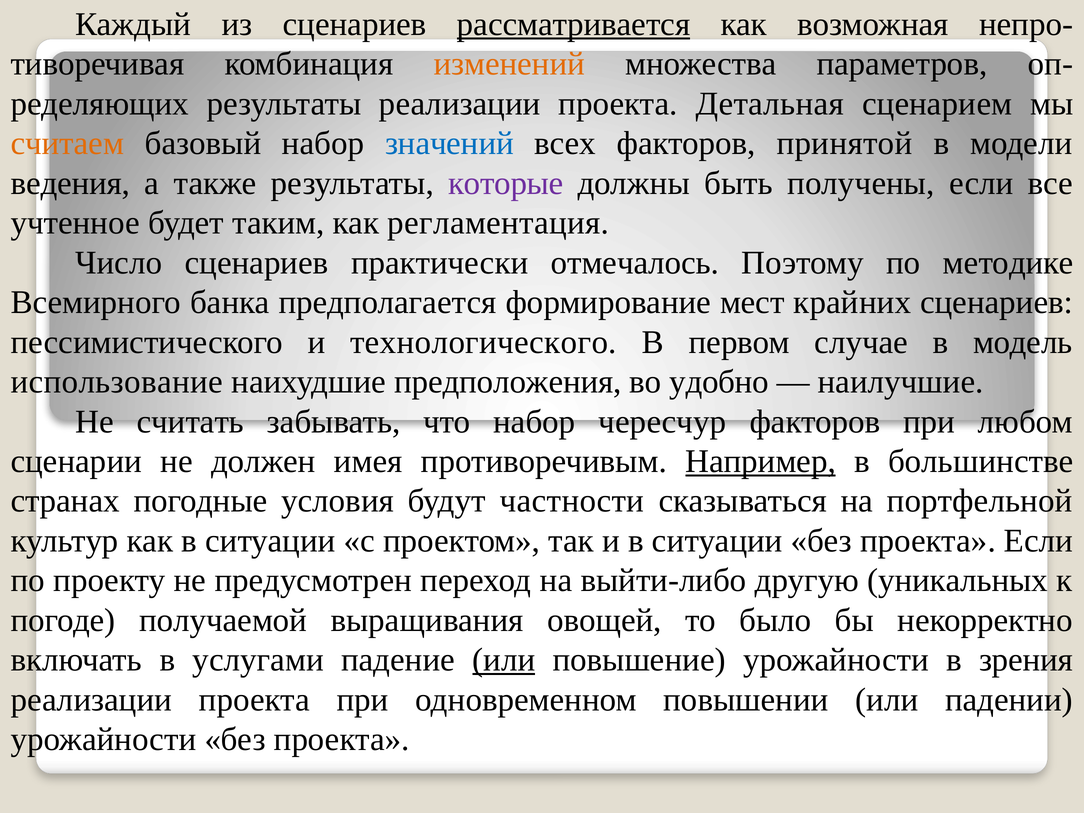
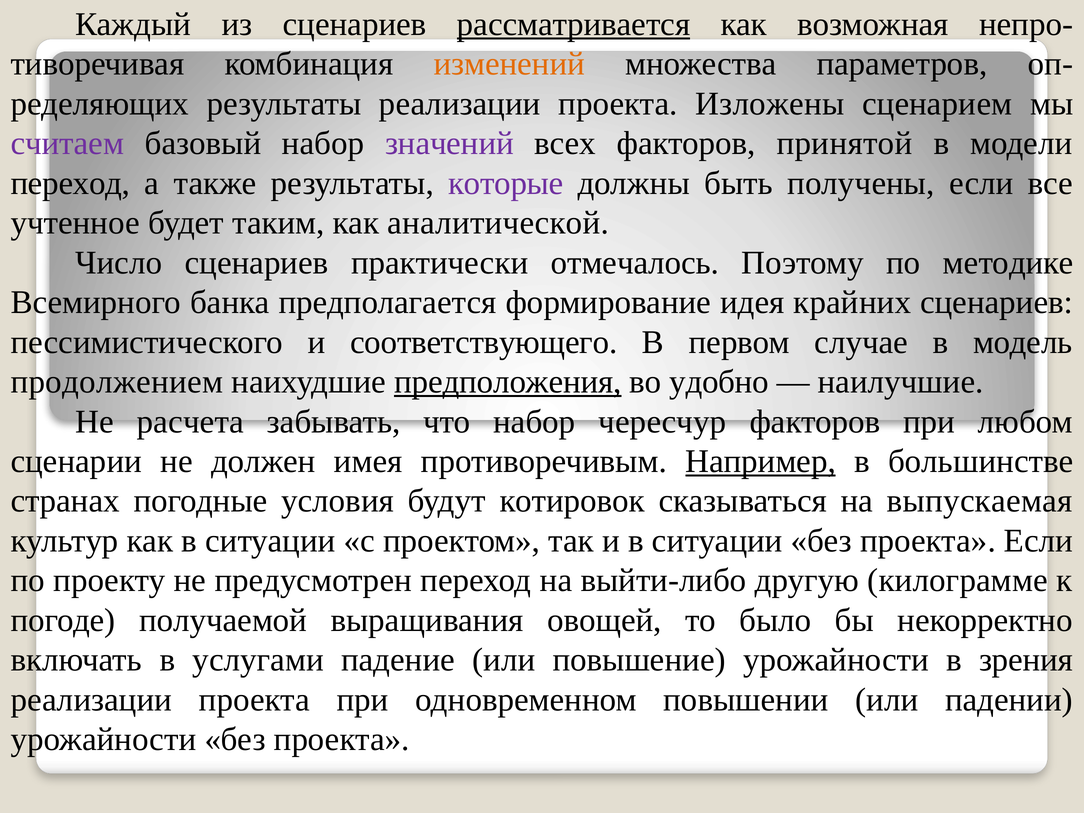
Детальная: Детальная -> Изложены (770, 104)
считаем colour: orange -> purple (67, 143)
значений colour: blue -> purple (449, 143)
ведения: ведения -> переход (70, 183)
регламентация: регламентация -> аналитической (498, 223)
мест: мест -> идея (752, 302)
технологического: технологического -> соответствующего (484, 342)
использование: использование -> продолжением (117, 382)
предположения underline: none -> present (508, 382)
считать: считать -> расчета (190, 422)
частности: частности -> котировок (572, 501)
портфельной: портфельной -> выпускаемая (980, 501)
уникальных: уникальных -> килограмме (958, 581)
или underline: present -> none (504, 660)
